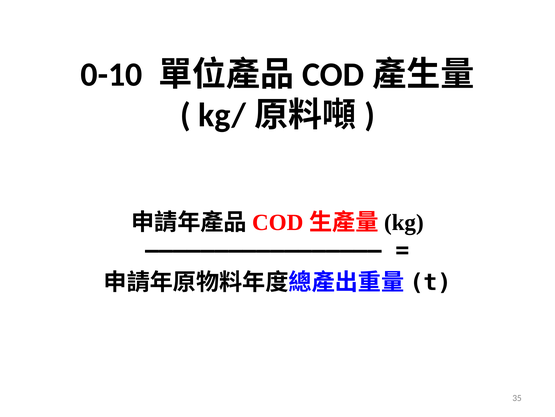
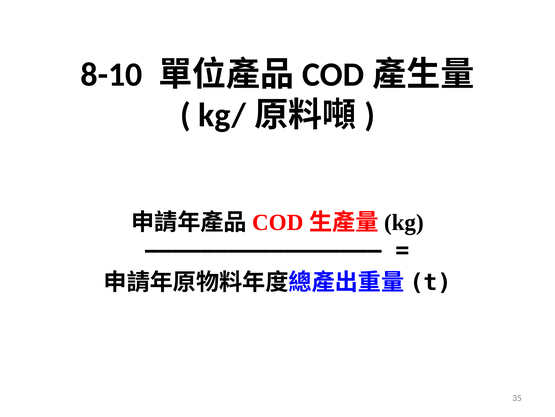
0-10: 0-10 -> 8-10 (112, 74)
